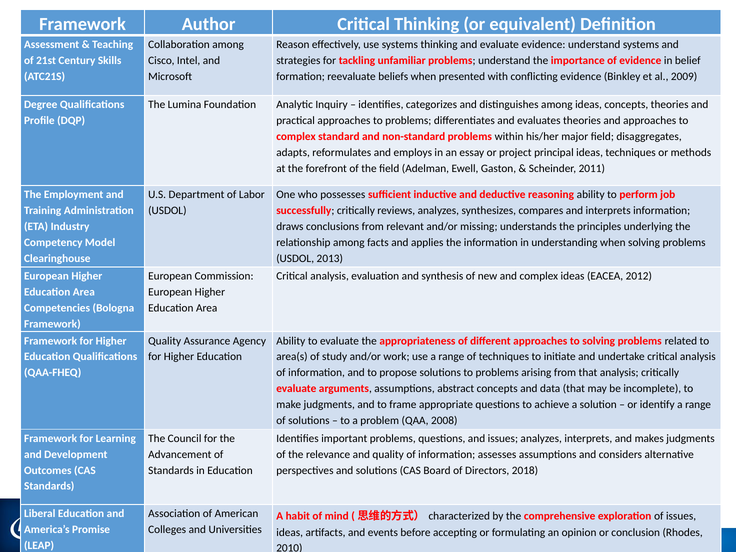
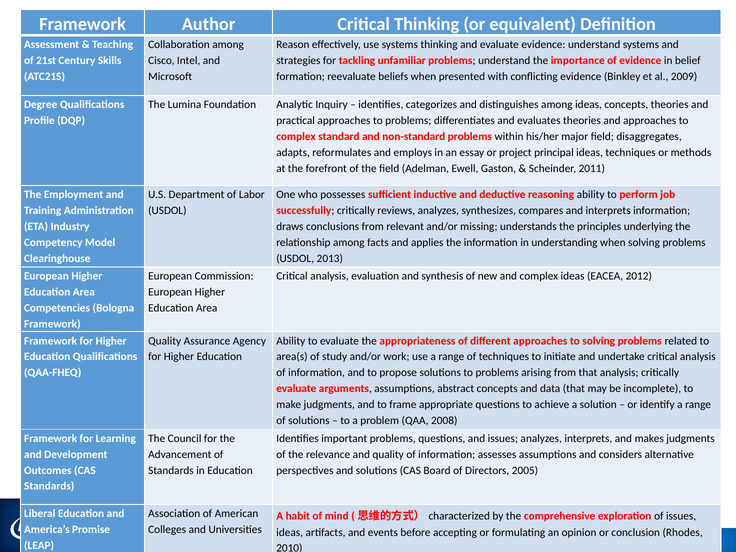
2018: 2018 -> 2005 (525, 470)
